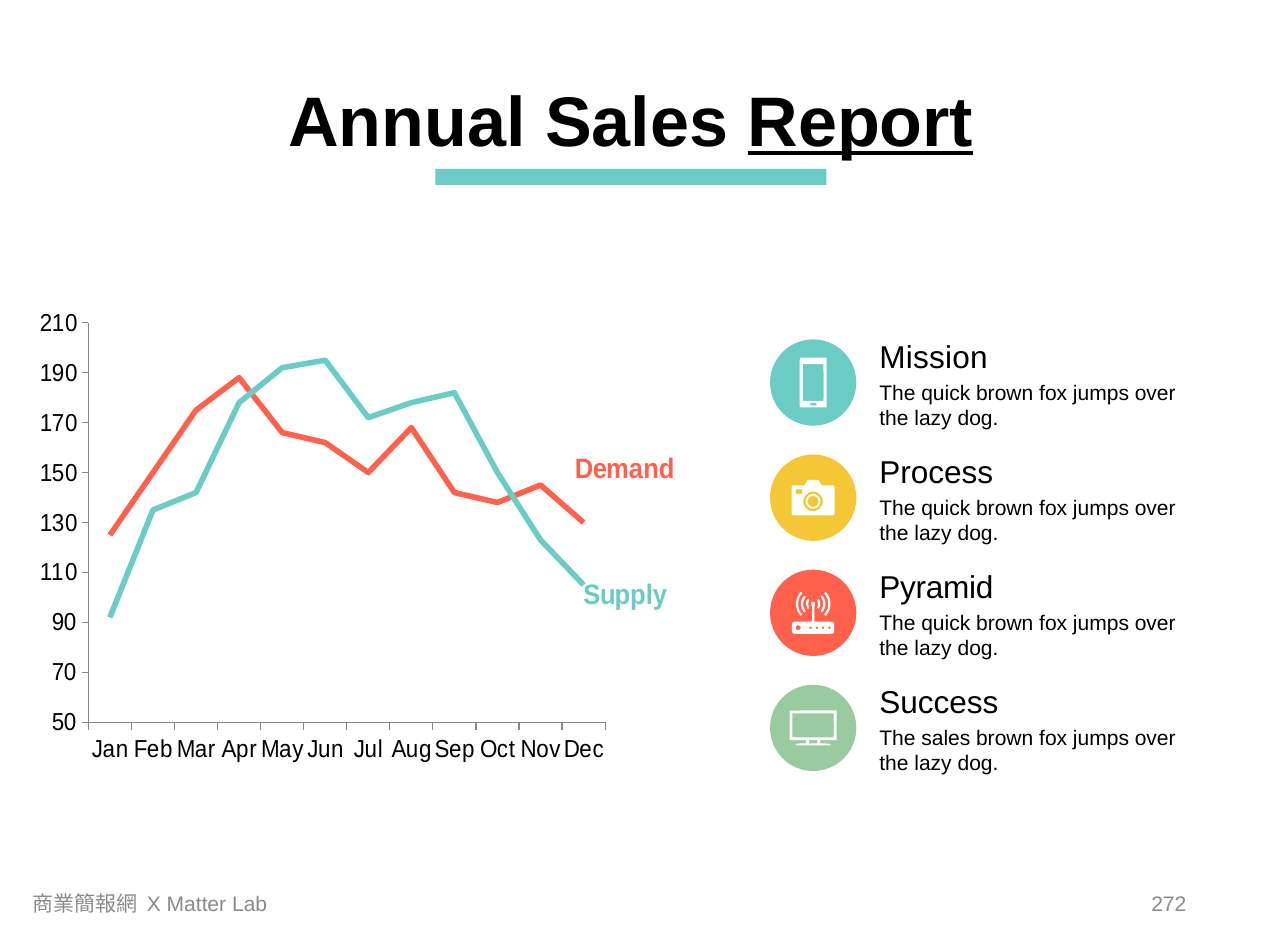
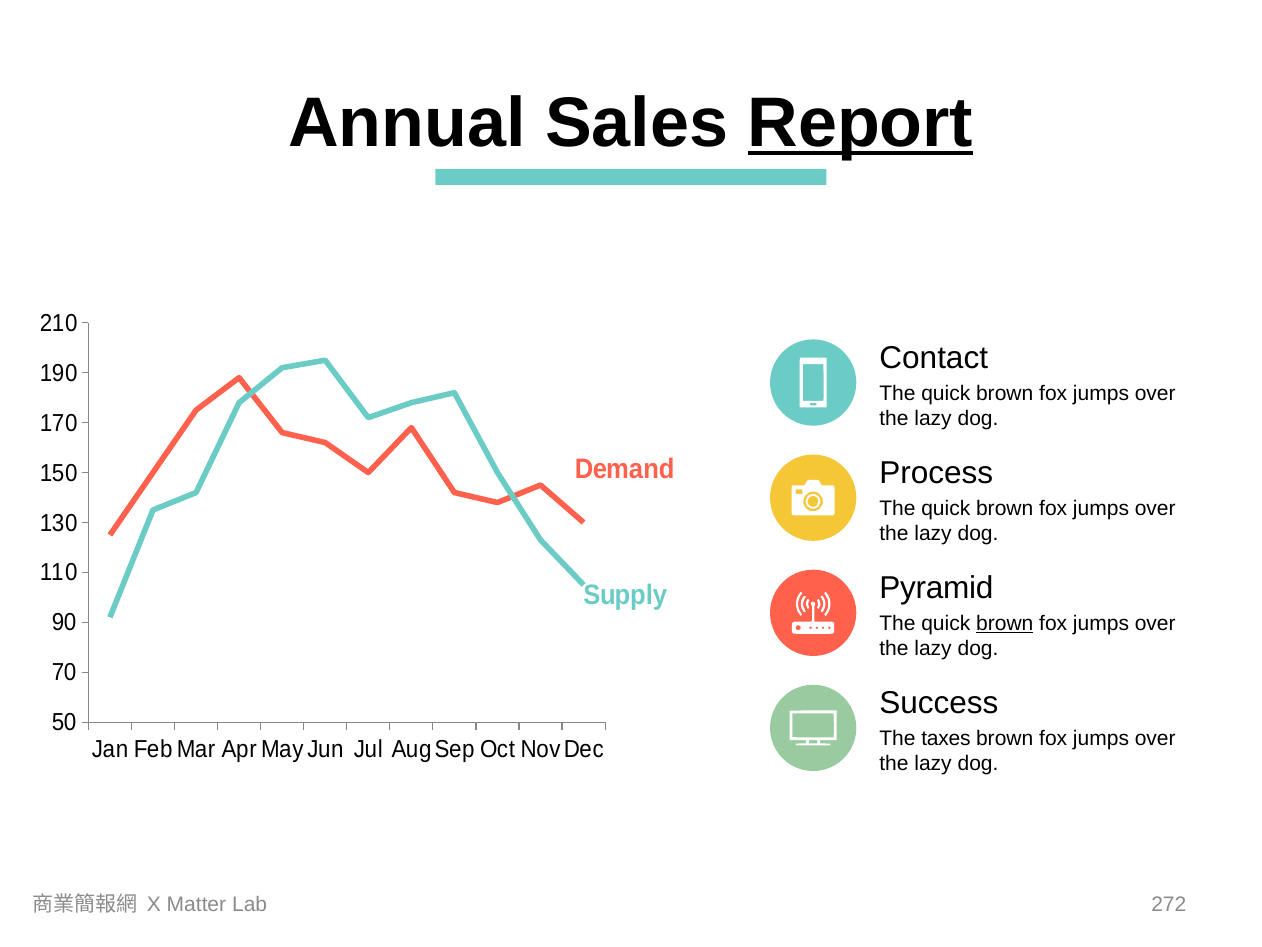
Mission: Mission -> Contact (934, 357)
brown underline: none -> present (1005, 623)
The sales: sales -> taxes (946, 738)
